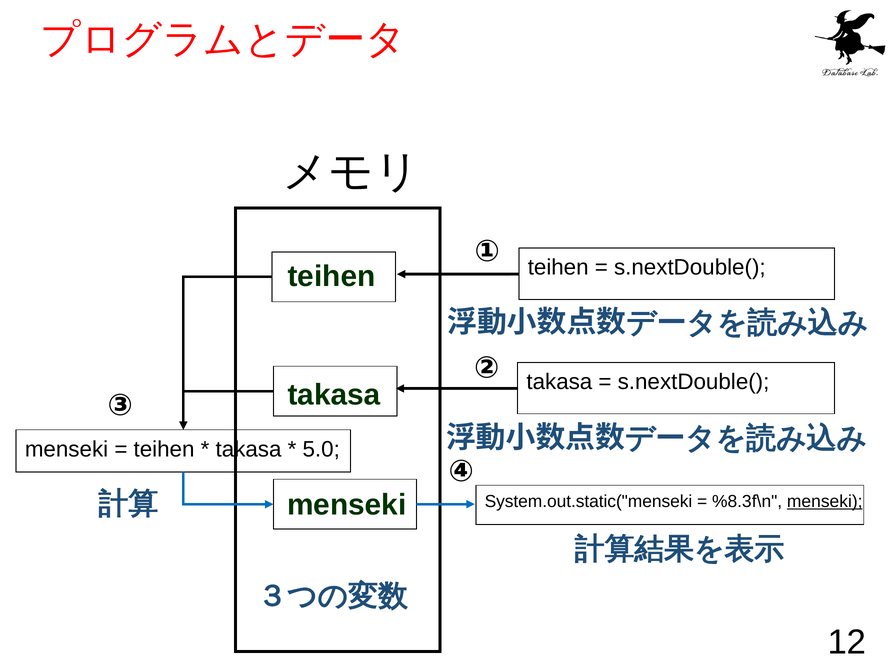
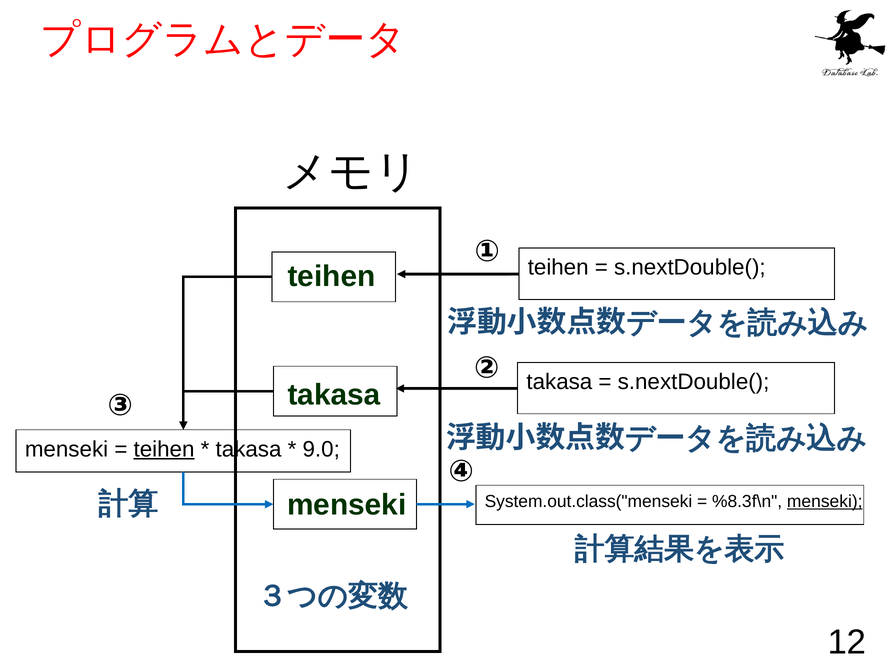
teihen underline: none -> present (164, 449)
5.0: 5.0 -> 9.0 (321, 449)
System.out.static("menseki: System.out.static("menseki -> System.out.class("menseki (588, 501)
